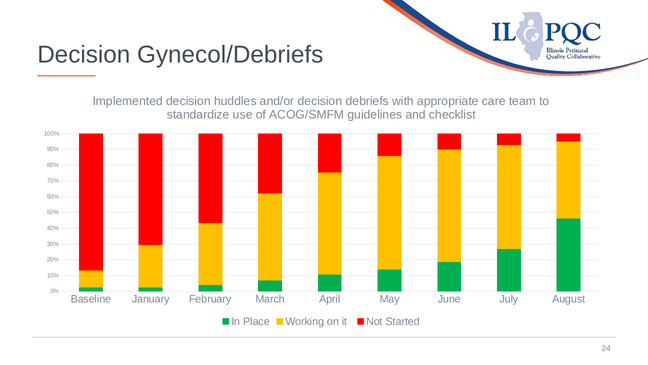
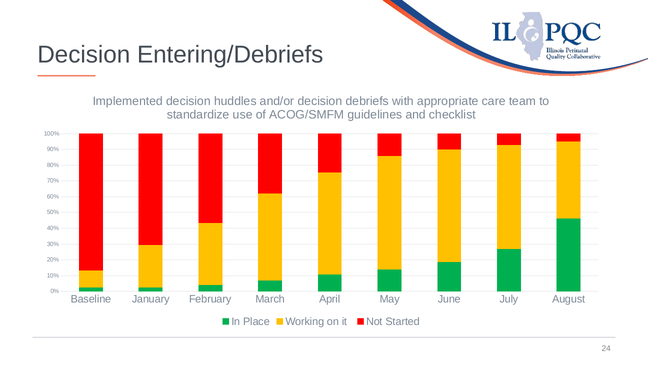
Gynecol/Debriefs: Gynecol/Debriefs -> Entering/Debriefs (230, 54)
